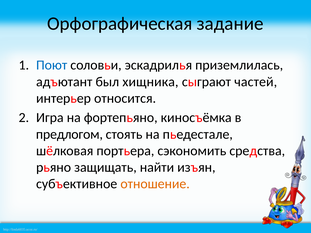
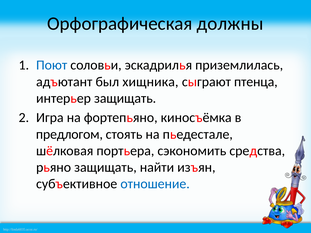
задание: задание -> должны (230, 24)
частей: частей -> птенца (256, 82)
интерьер относится: относится -> защищать (125, 98)
отношение colour: orange -> blue (155, 184)
